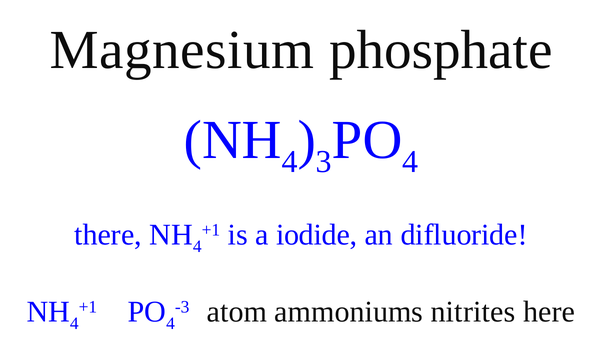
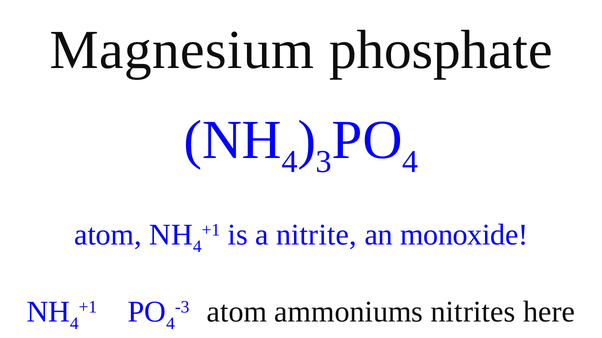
there: there -> atom (108, 235)
iodide: iodide -> nitrite (316, 235)
difluoride: difluoride -> monoxide (464, 235)
